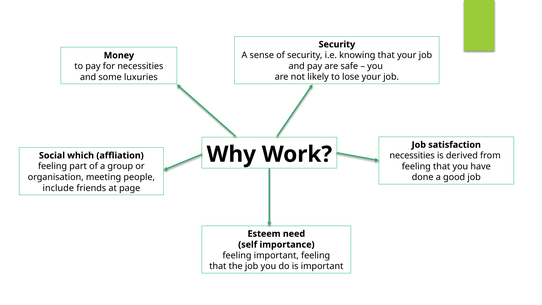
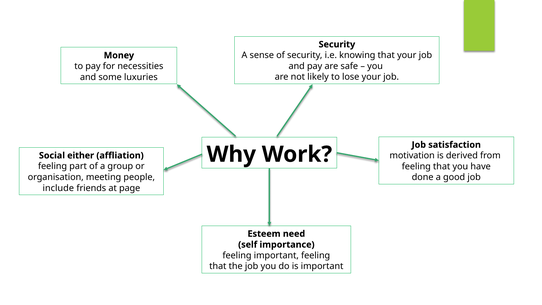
necessities: necessities -> motivation (412, 156)
which: which -> either (81, 155)
